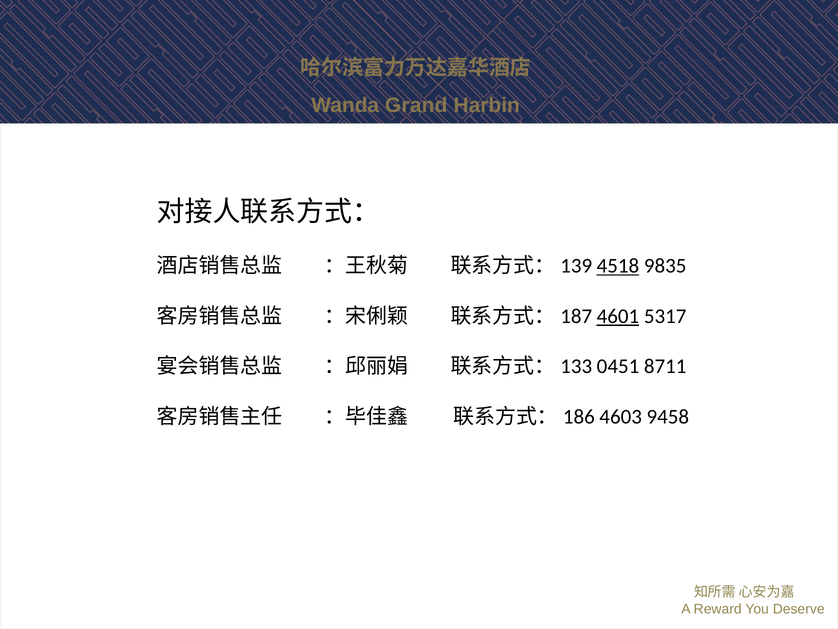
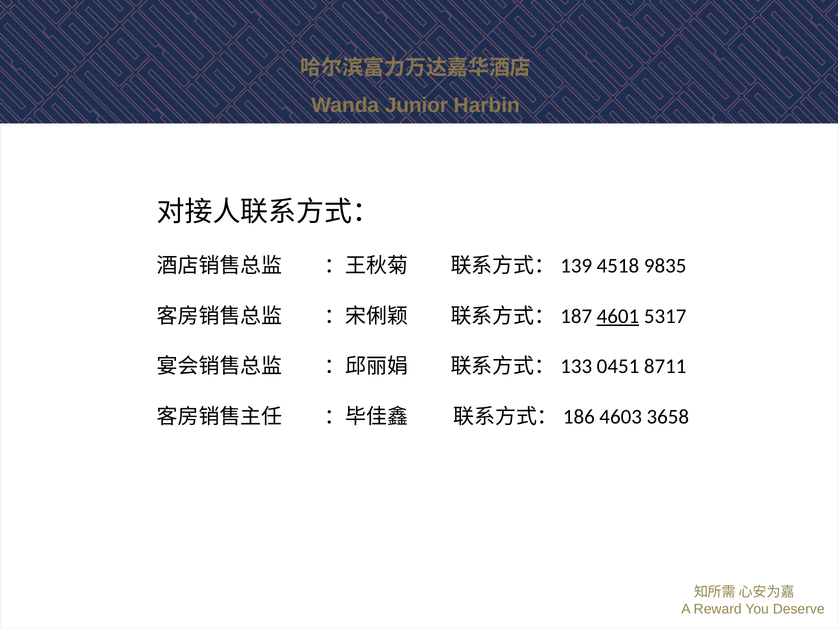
Grand: Grand -> Junior (416, 105)
4518 underline: present -> none (618, 266)
9458: 9458 -> 3658 (668, 417)
